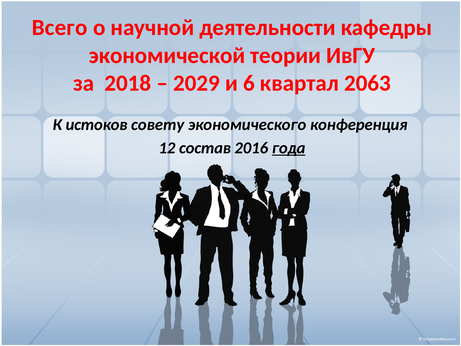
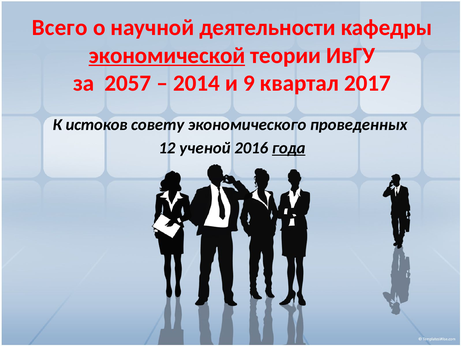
экономической underline: none -> present (167, 55)
2018: 2018 -> 2057 (128, 83)
2029: 2029 -> 2014 (197, 83)
6: 6 -> 9 (249, 83)
2063: 2063 -> 2017 (367, 83)
конференция: конференция -> проведенных (359, 125)
состав: состав -> ученой (205, 148)
